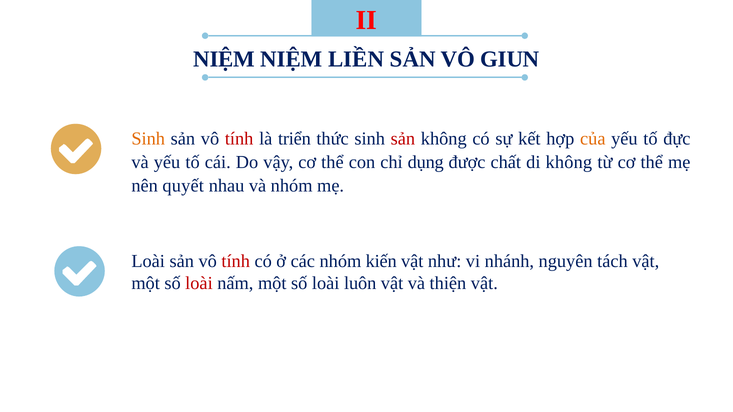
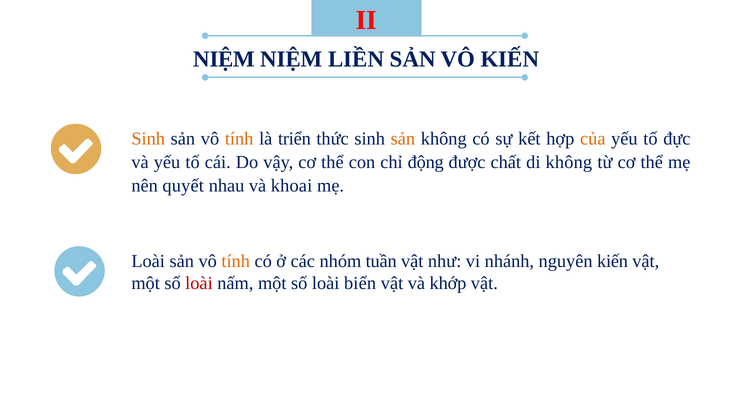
VÔ GIUN: GIUN -> KIẾN (510, 59)
tính colour: red -> orange (239, 139)
sản colour: red -> orange (403, 139)
dụng: dụng -> động (426, 162)
và nhóm: nhóm -> khoai (292, 186)
tính colour: red -> orange (236, 261)
kiến: kiến -> tuần (381, 261)
nguyên tách: tách -> kiến (613, 261)
luôn: luôn -> biển (360, 283)
thiện: thiện -> khớp (448, 283)
